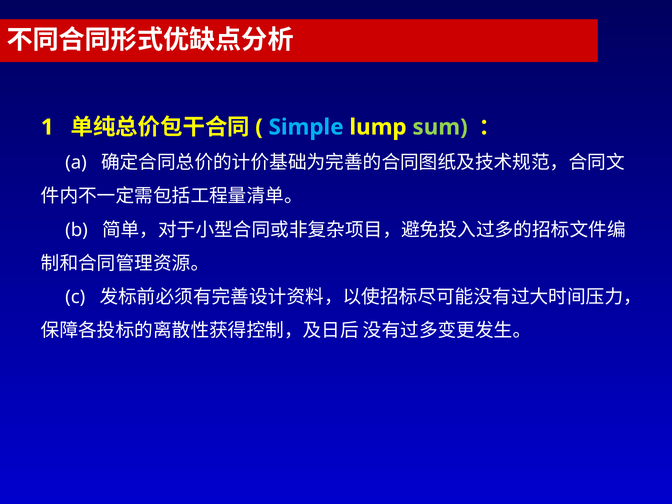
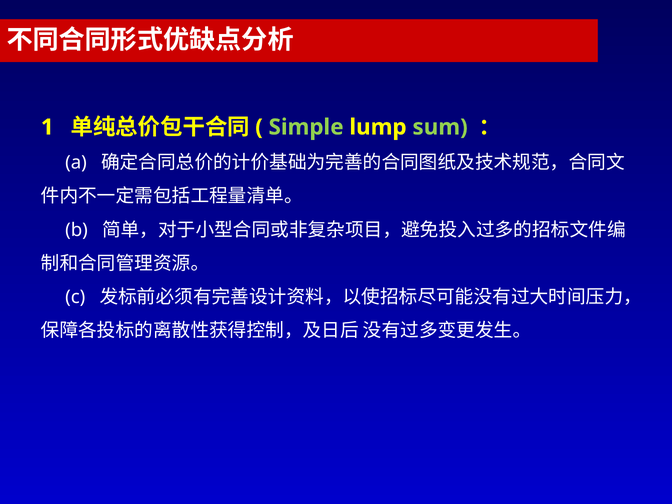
Simple colour: light blue -> light green (306, 127)
